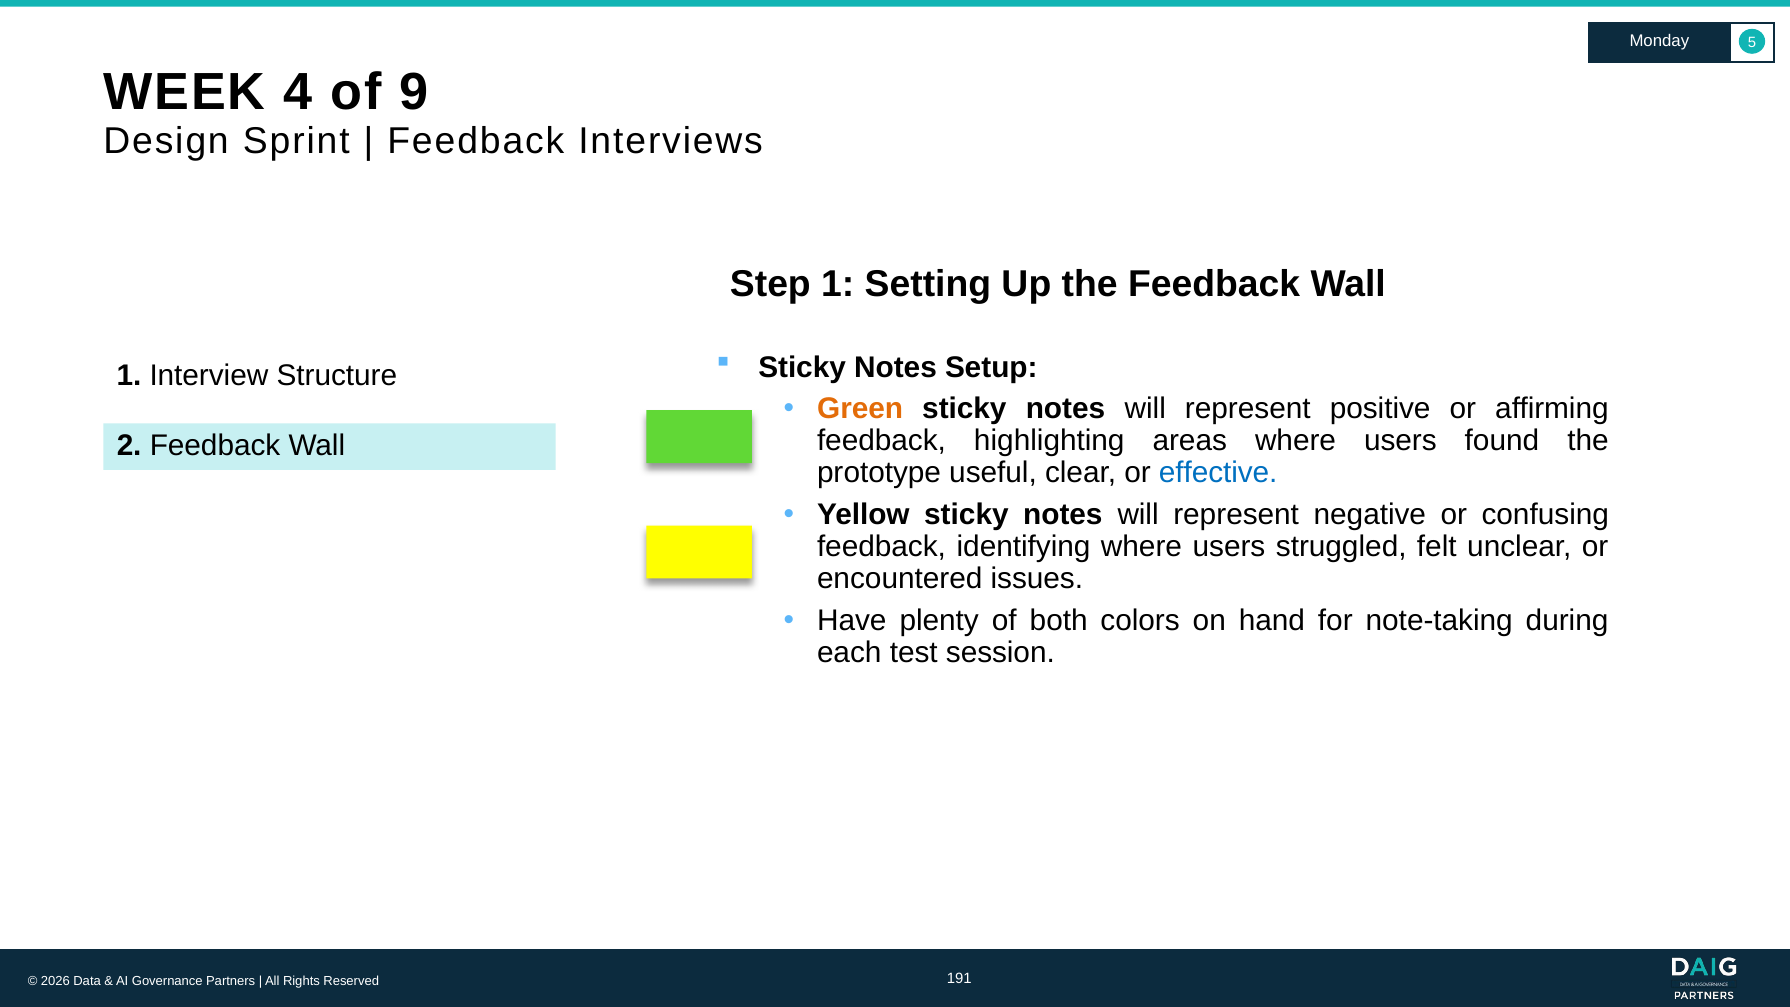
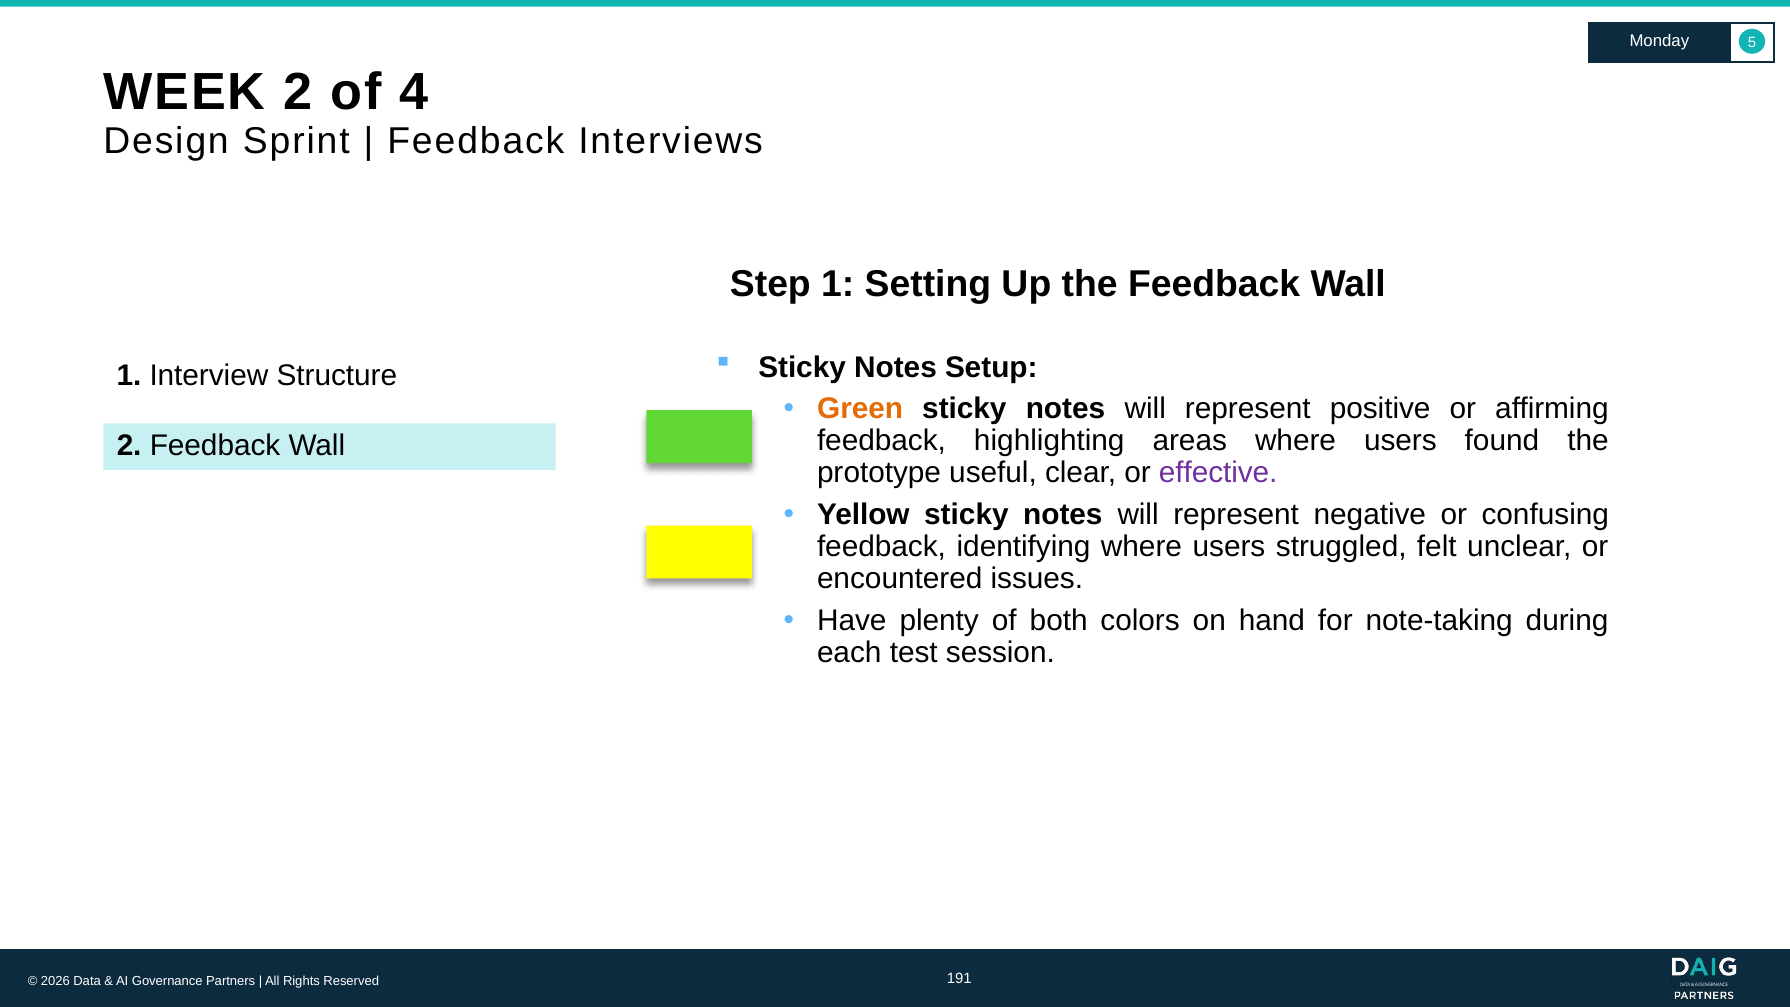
WEEK 4: 4 -> 2 (298, 93)
9: 9 -> 4 (414, 93)
effective colour: blue -> purple (1218, 473)
